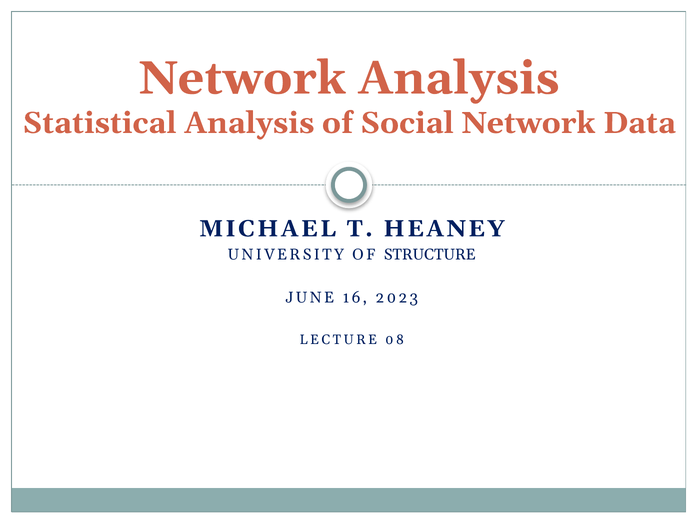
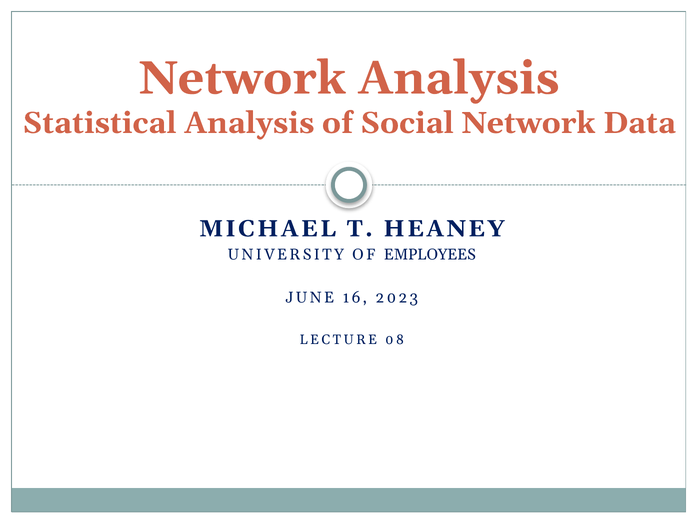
STRUCTURE: STRUCTURE -> EMPLOYEES (430, 254)
